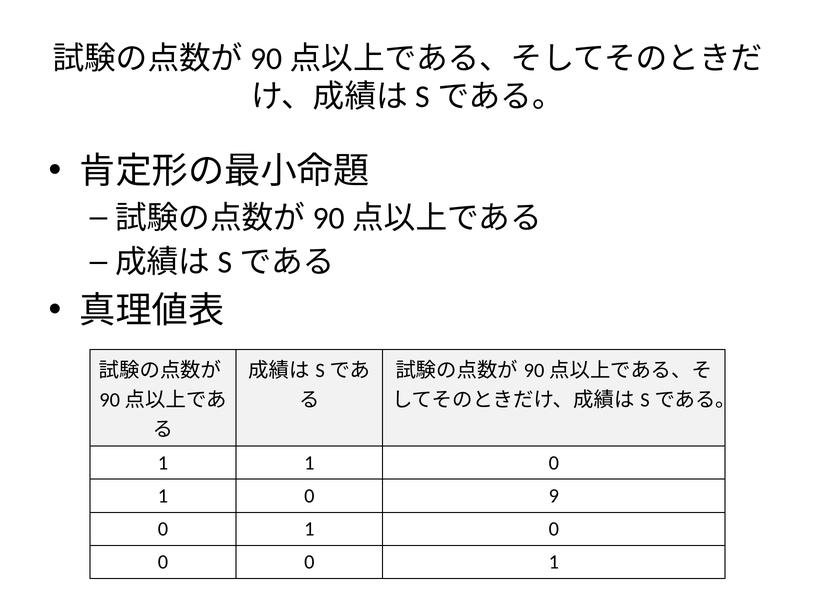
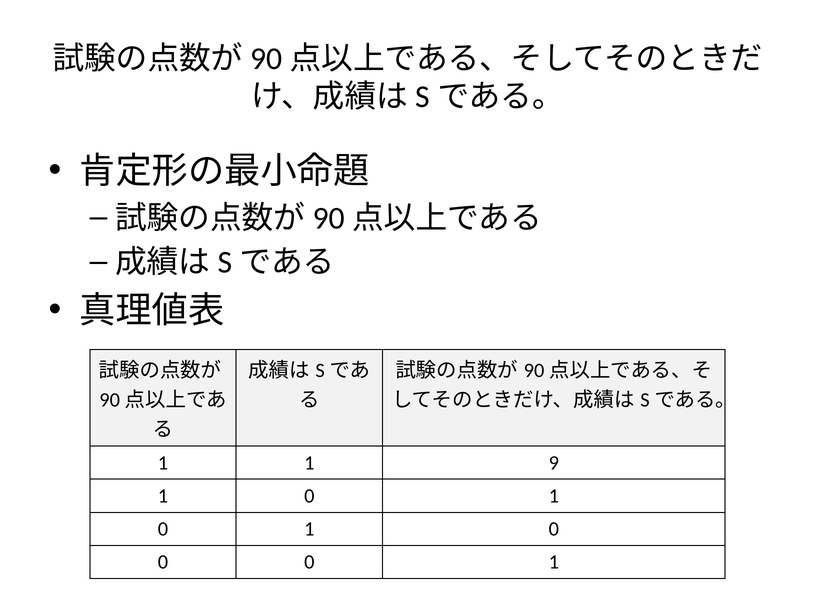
1 1 0: 0 -> 9 (554, 462)
9: 9 -> 1 (554, 495)
